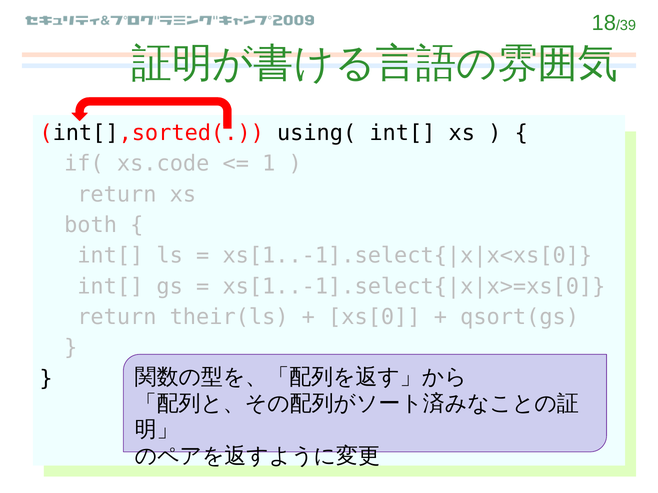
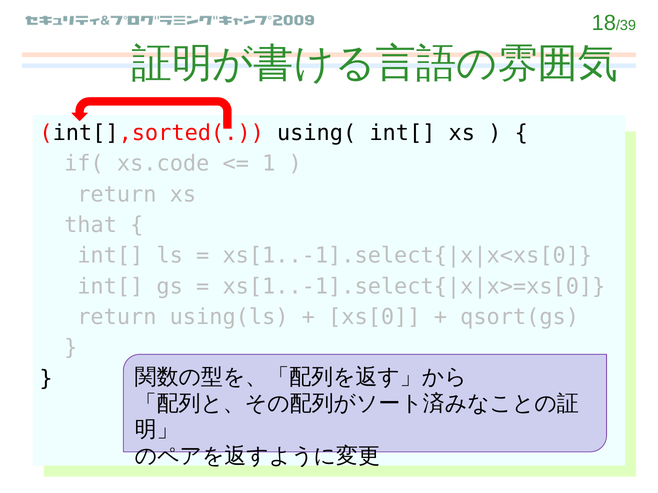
both: both -> that (91, 225)
their(ls: their(ls -> using(ls (229, 317)
